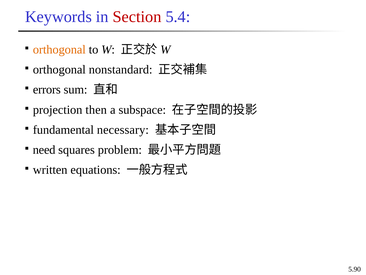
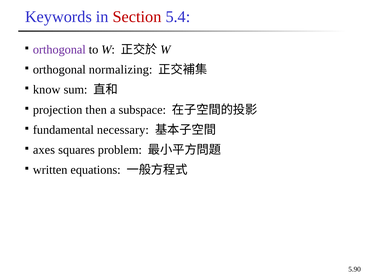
orthogonal colour: orange -> purple (59, 50)
nonstandard: nonstandard -> normalizing (121, 70)
errors: errors -> know (47, 90)
need: need -> axes (44, 150)
